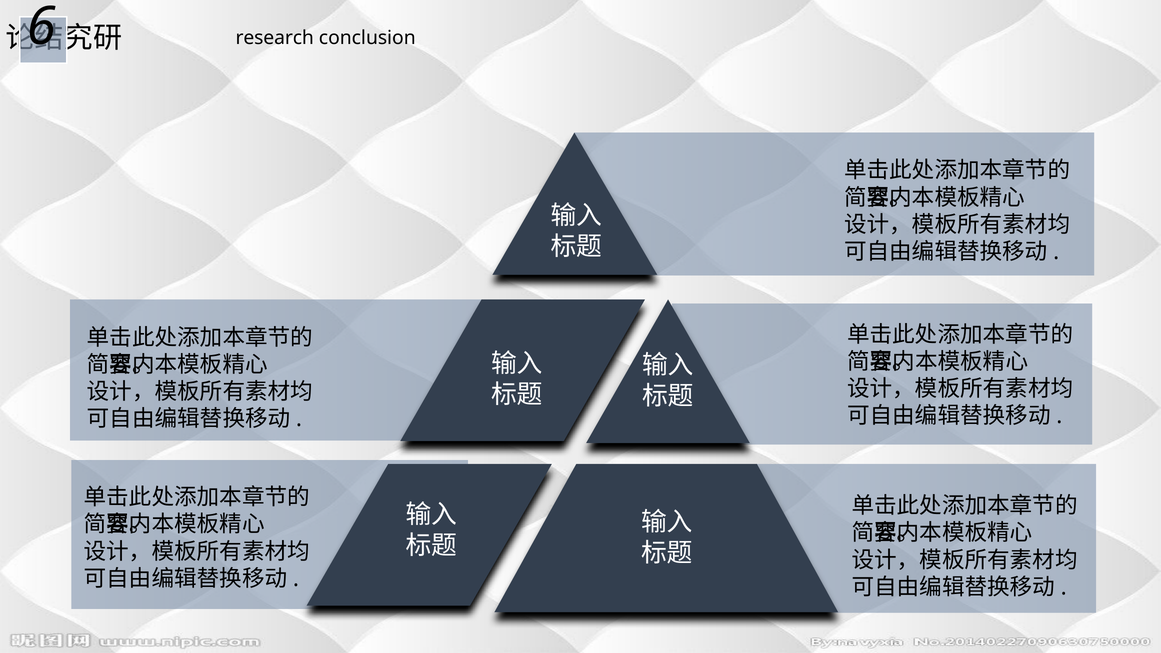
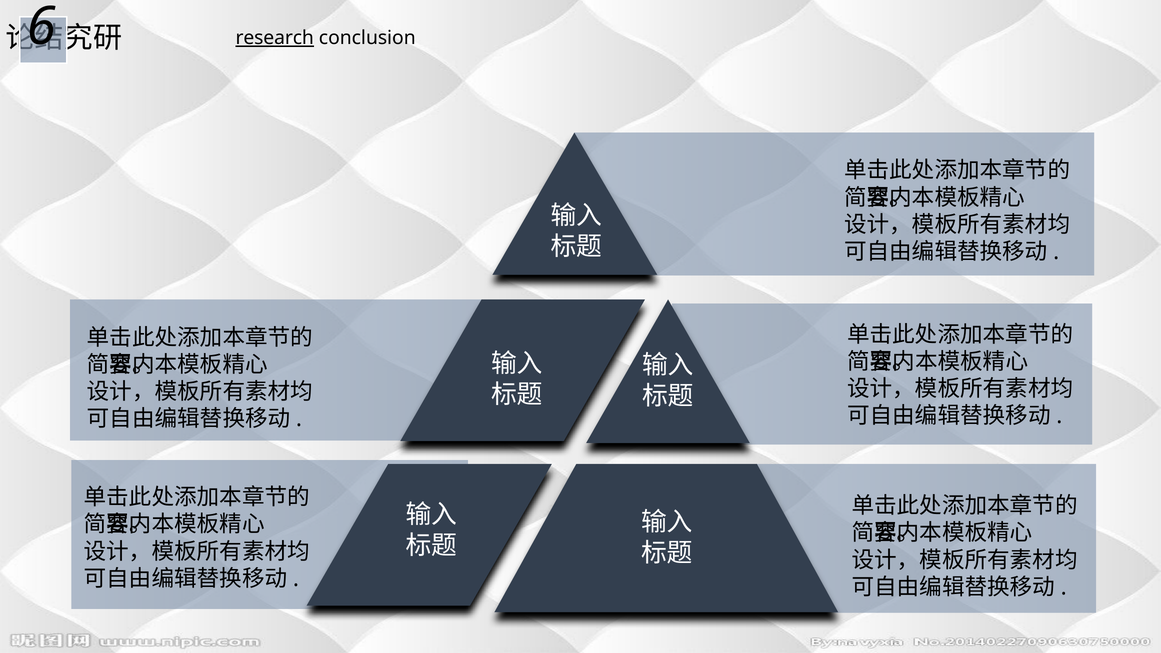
research underline: none -> present (275, 38)
